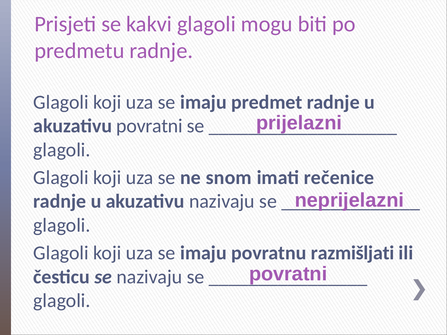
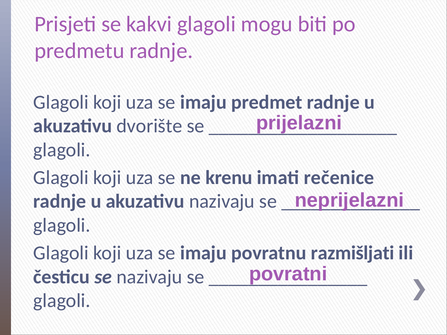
akuzativu povratni: povratni -> dvorište (149, 126)
snom: snom -> krenu (229, 178)
